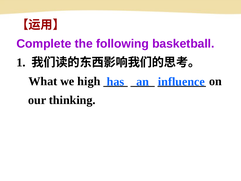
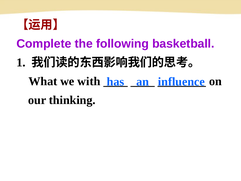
high: high -> with (89, 81)
